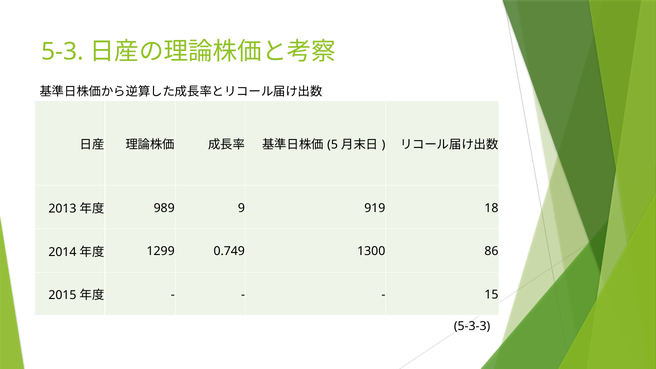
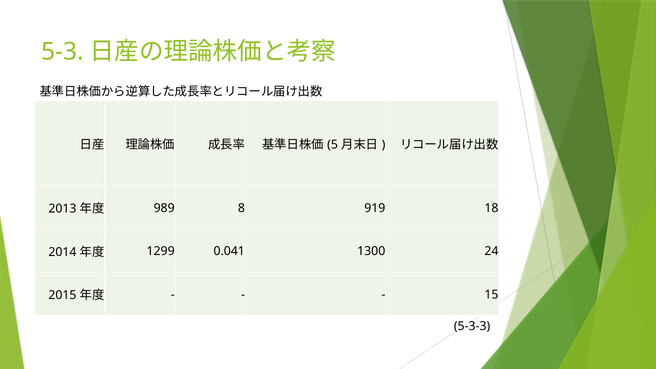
9: 9 -> 8 (241, 208)
0.749: 0.749 -> 0.041 (229, 251)
86: 86 -> 24 (491, 251)
